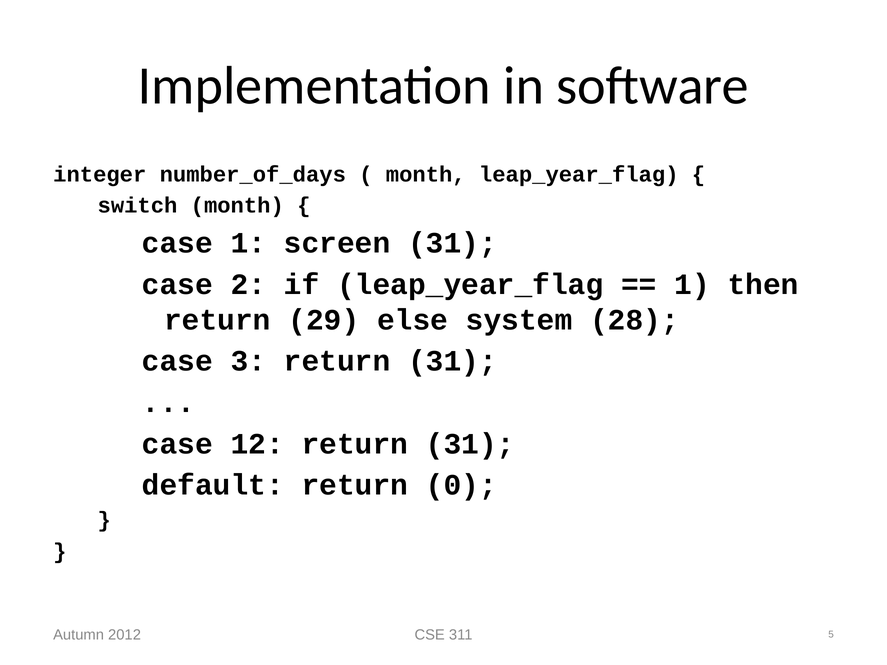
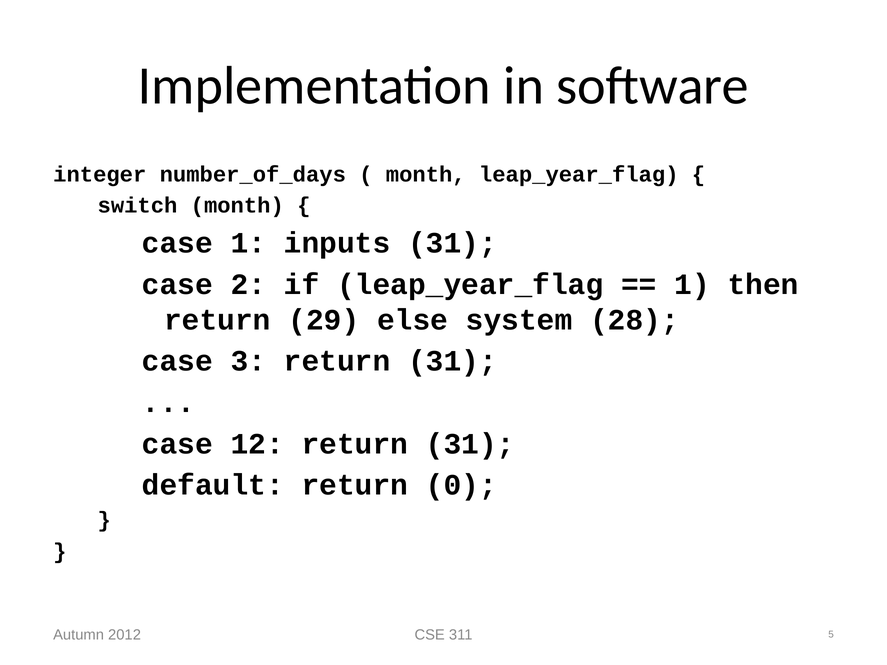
screen: screen -> inputs (337, 243)
